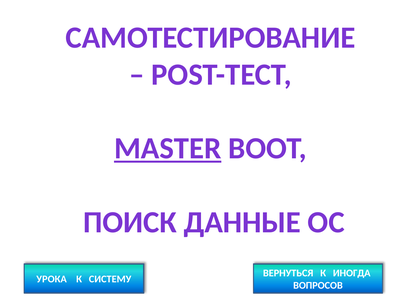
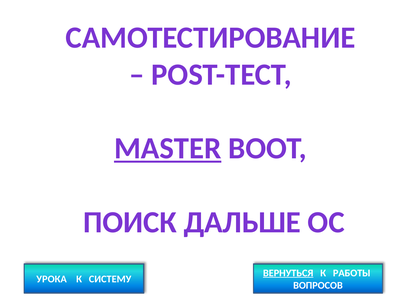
ДАННЫЕ: ДАННЫЕ -> ДАЛЬШЕ (242, 222)
ВЕРНУТЬСЯ underline: none -> present (288, 273)
ИНОГДА: ИНОГДА -> РАБОТЫ (352, 273)
